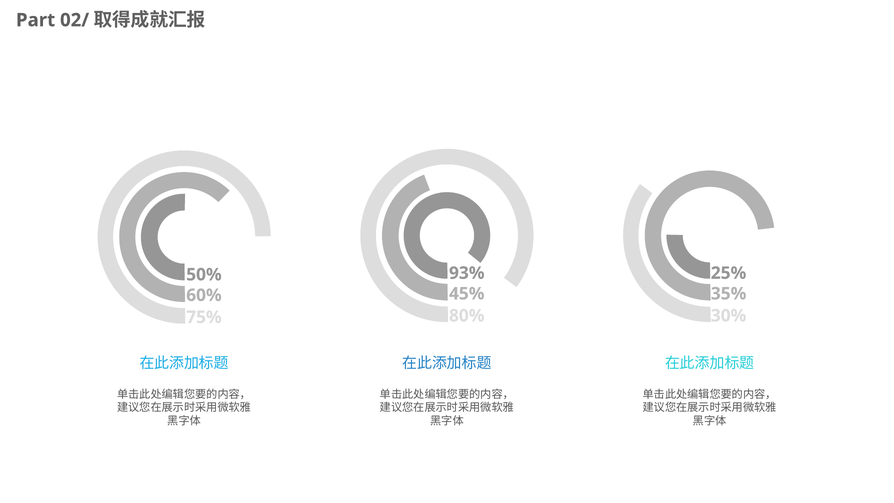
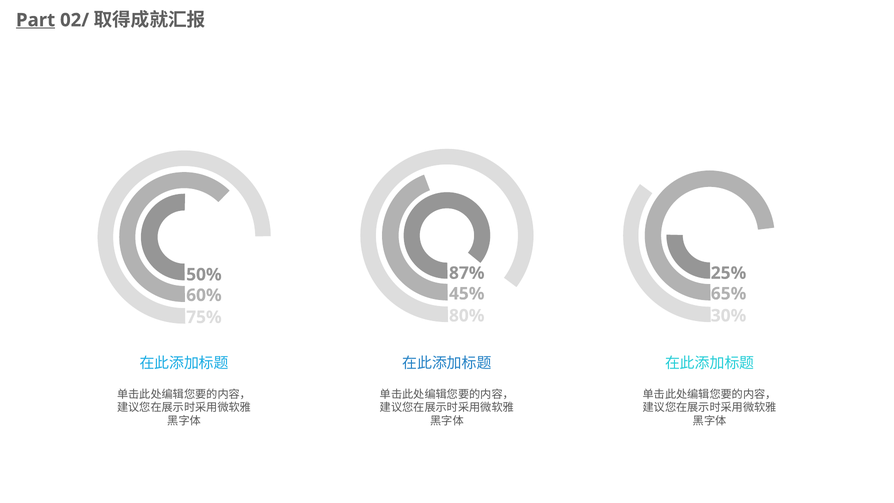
Part underline: none -> present (36, 20)
93%: 93% -> 87% (467, 273)
35%: 35% -> 65% (729, 294)
